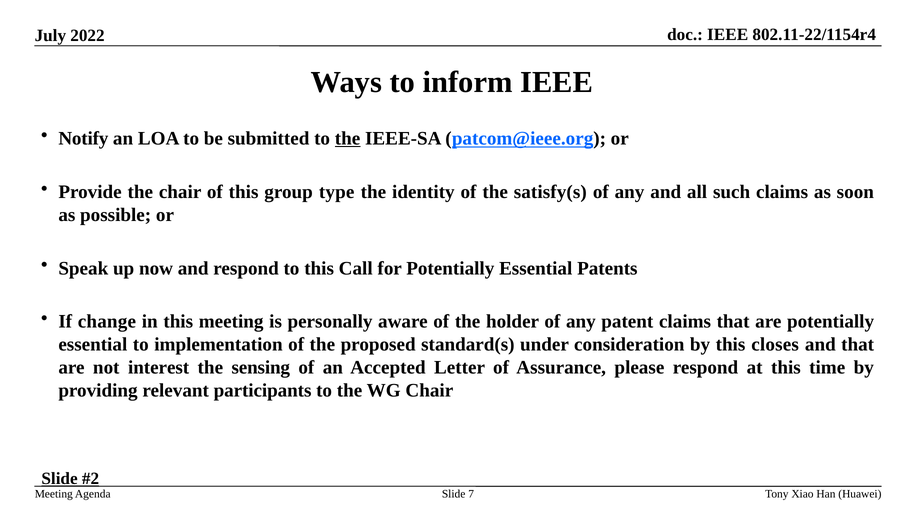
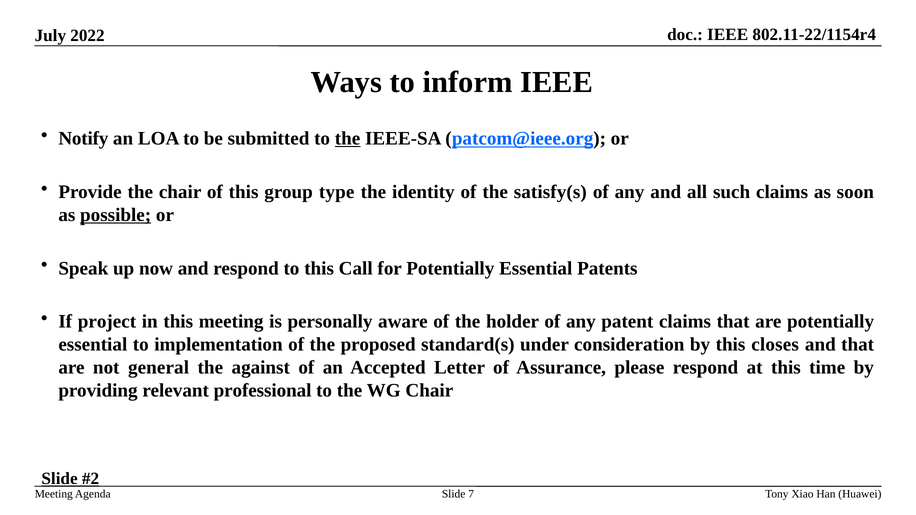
possible underline: none -> present (116, 215)
change: change -> project (107, 322)
interest: interest -> general (159, 368)
sensing: sensing -> against (261, 368)
participants: participants -> professional (263, 391)
